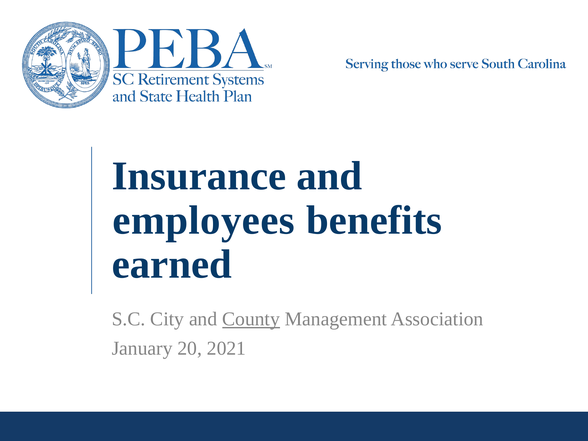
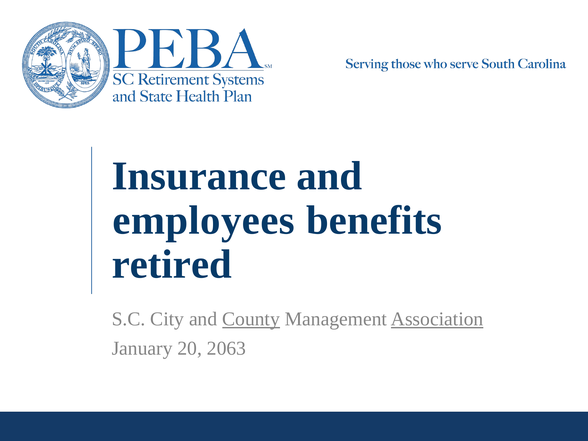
earned: earned -> retired (172, 264)
Association underline: none -> present (437, 319)
2021: 2021 -> 2063 (227, 349)
